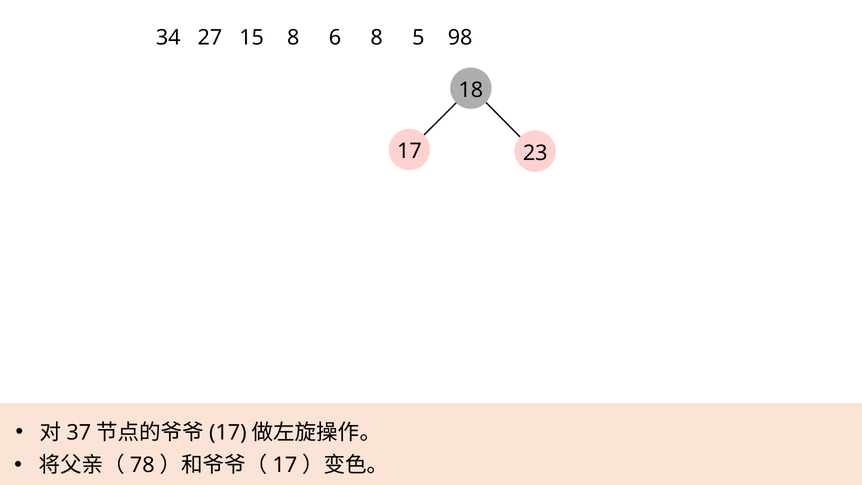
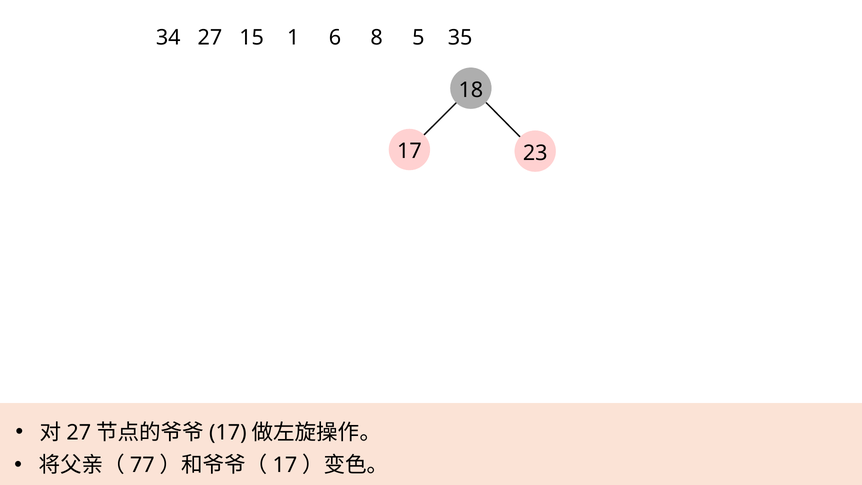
15 8: 8 -> 1 (293, 38)
98: 98 -> 35 (460, 38)
37: 37 -> 27 (79, 432)
78: 78 -> 77 (142, 465)
